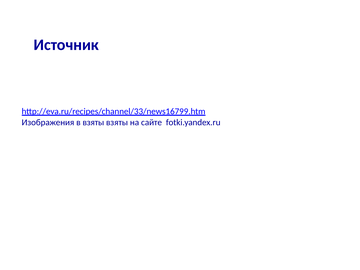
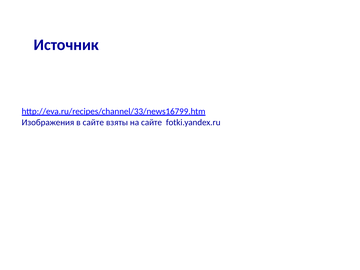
в взяты: взяты -> сайте (93, 122)
